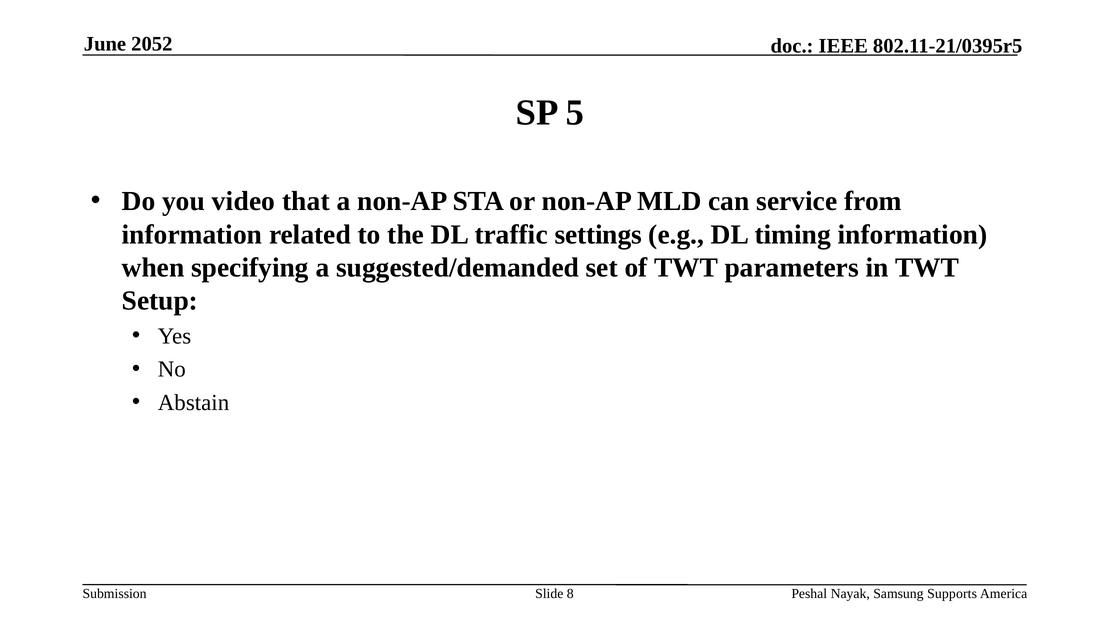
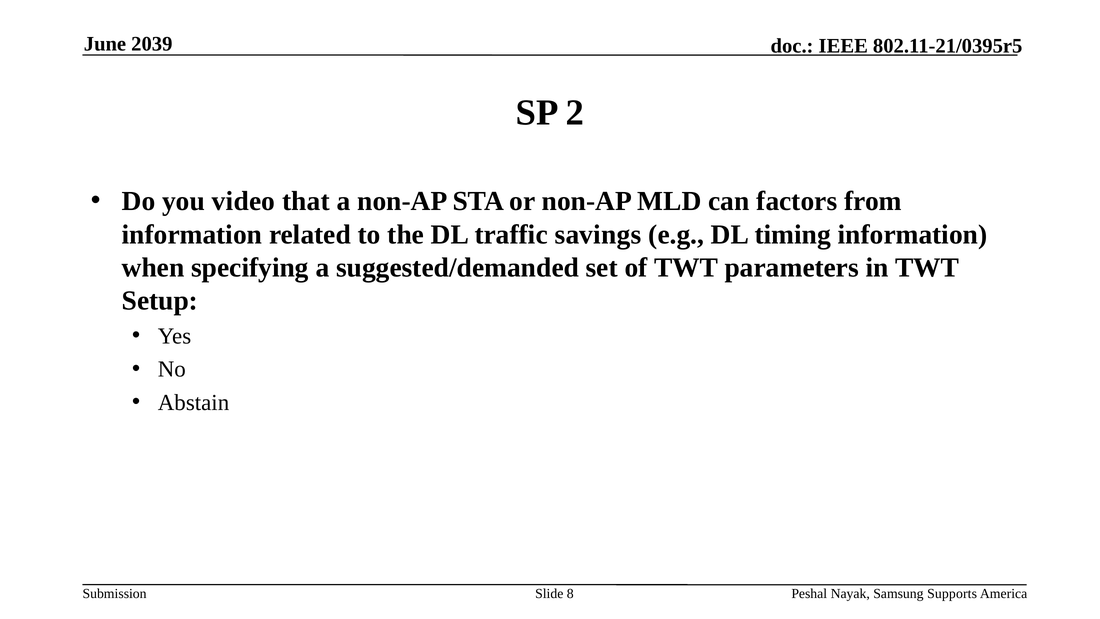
2052: 2052 -> 2039 (152, 44)
5: 5 -> 2 (575, 112)
service: service -> factors (797, 201)
settings: settings -> savings (598, 234)
